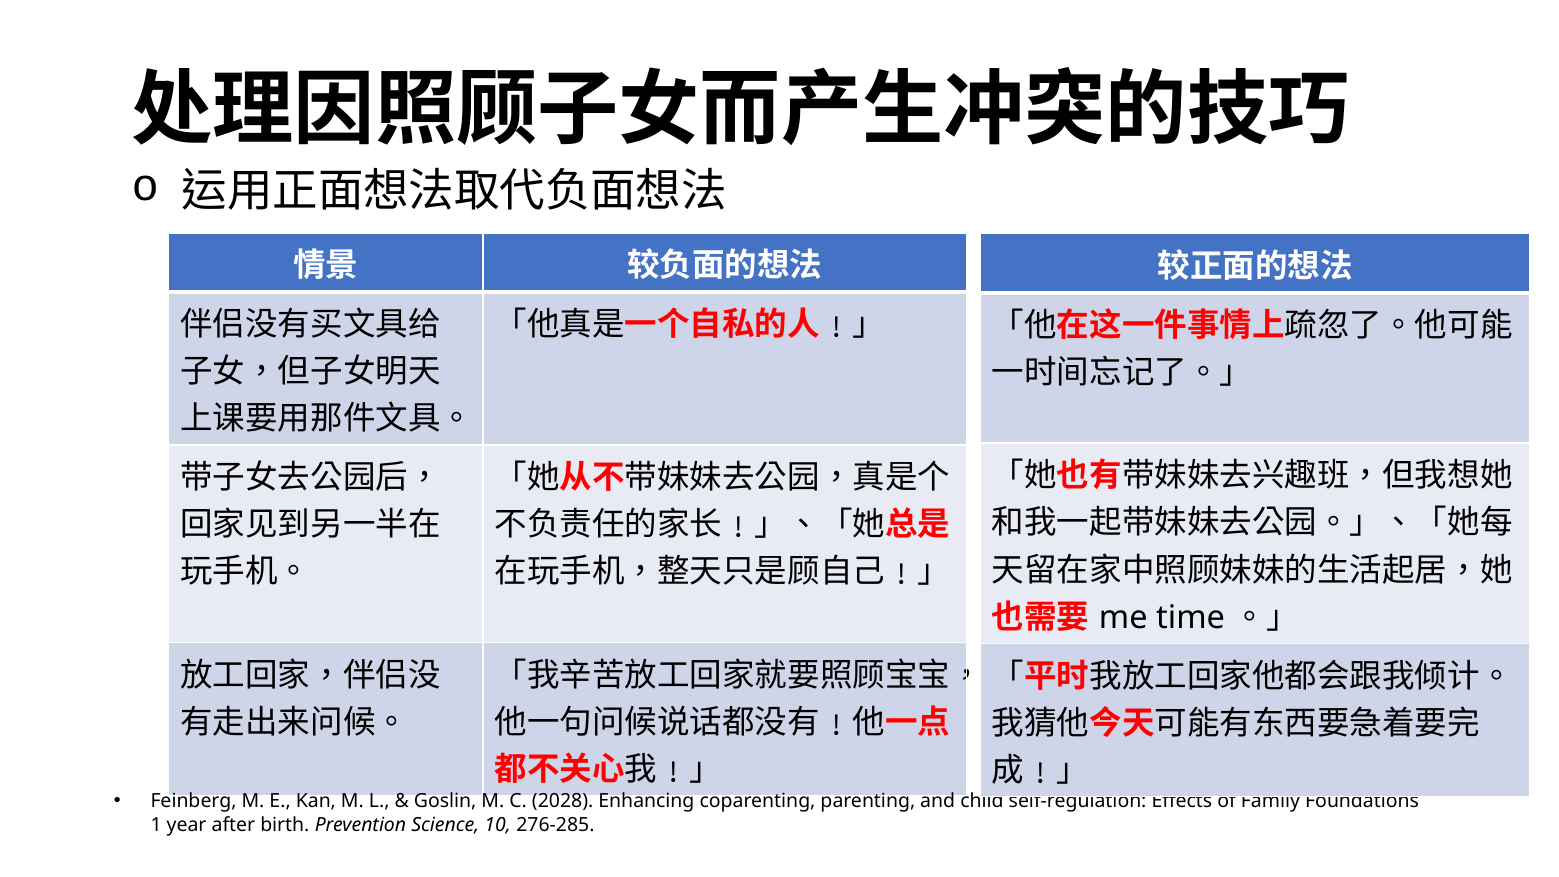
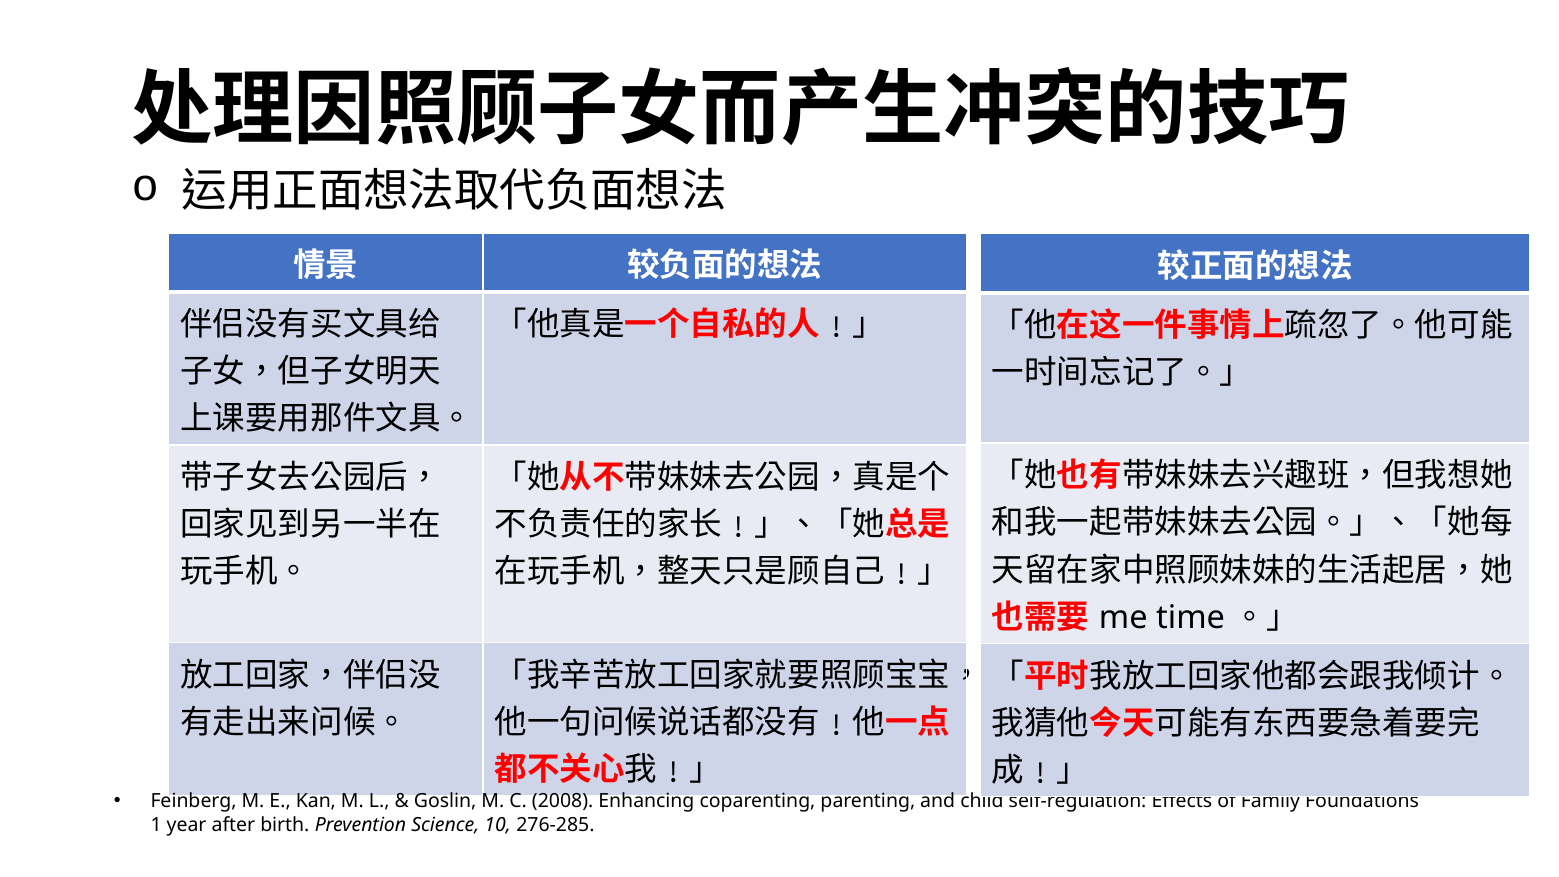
2028: 2028 -> 2008 (563, 801)
